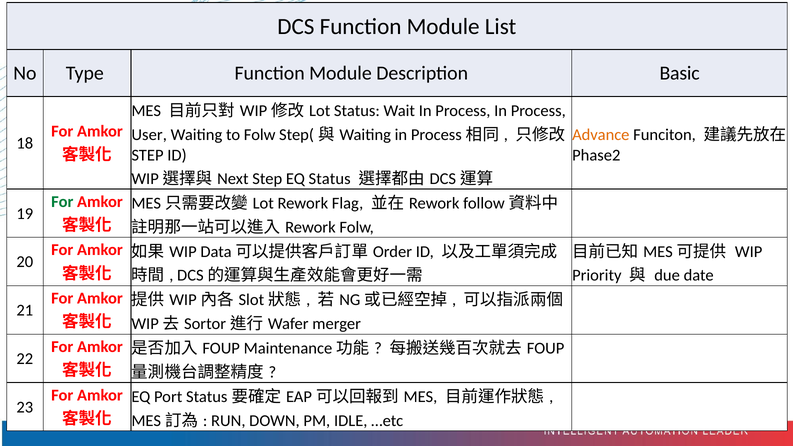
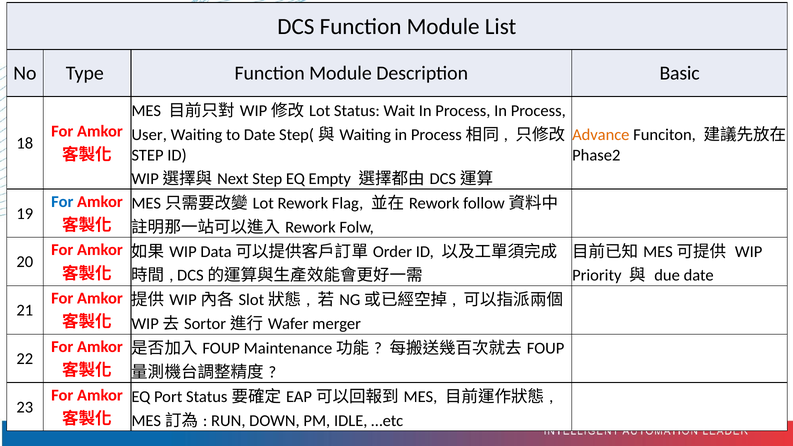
to Folw: Folw -> Date (260, 135)
EQ Status: Status -> Empty (330, 179)
For colour: green -> blue (62, 202)
